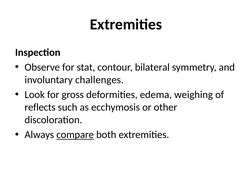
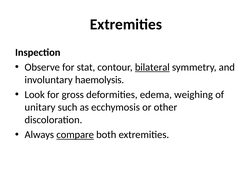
bilateral underline: none -> present (152, 67)
challenges: challenges -> haemolysis (100, 80)
reflects: reflects -> unitary (40, 107)
